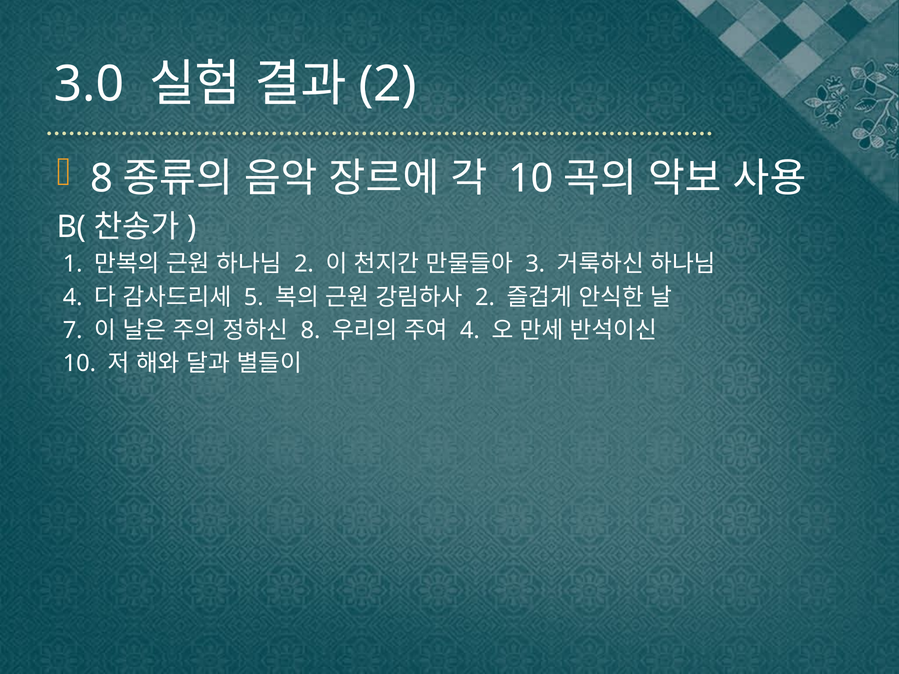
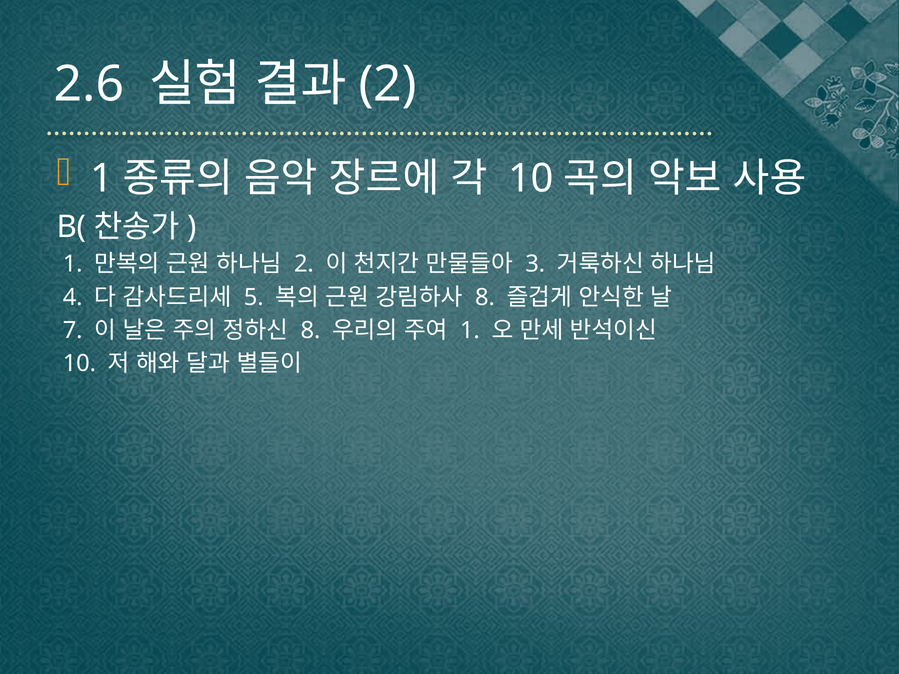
3.0: 3.0 -> 2.6 (89, 84)
8: 8 -> 1 (102, 179)
2: 2 -> 8 (485, 297)
4: 4 -> 1 (470, 330)
